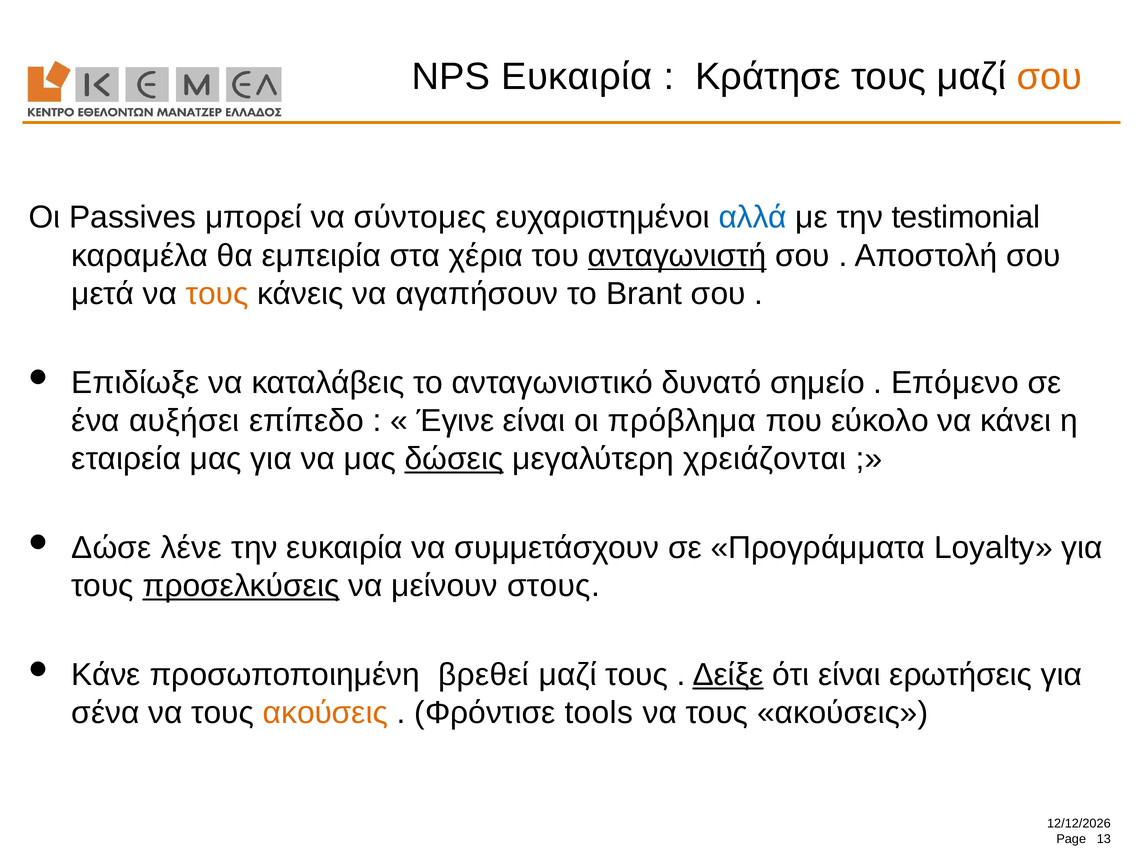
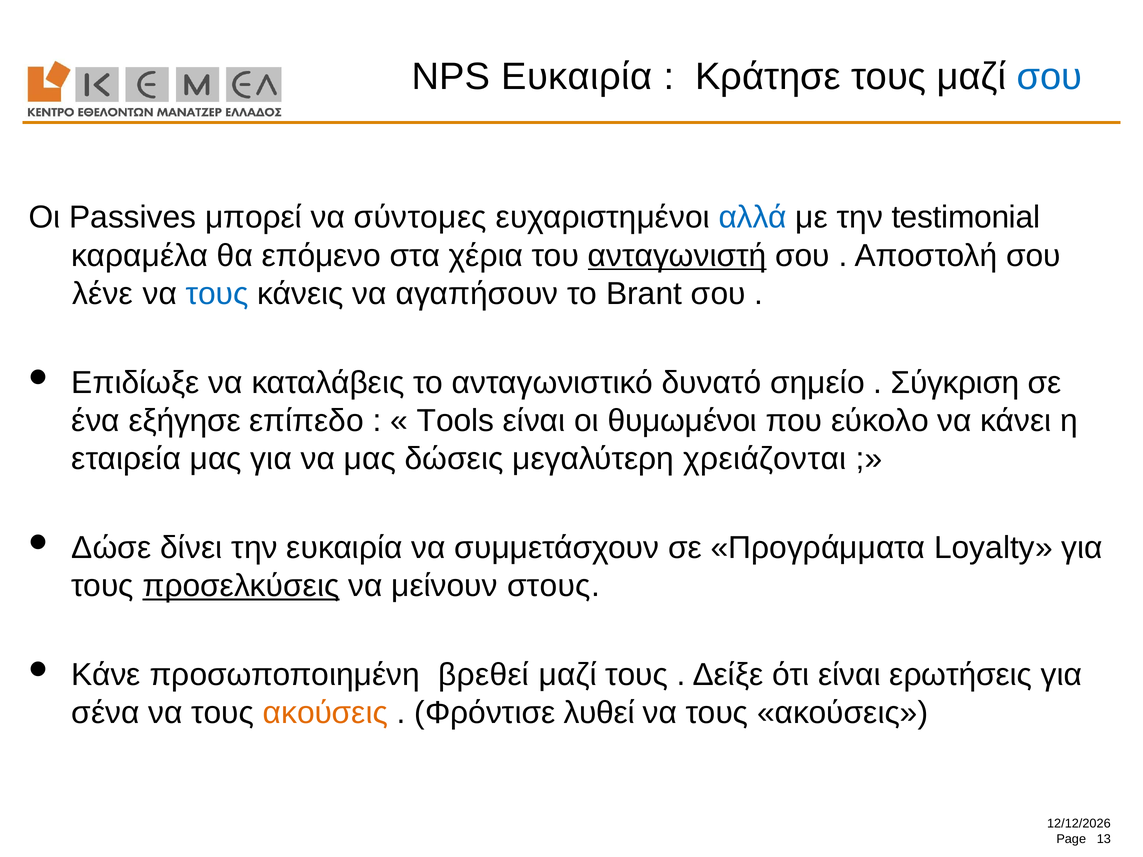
σου colour: orange -> blue (1049, 76)
εμπειρία: εμπειρία -> επόμενο (321, 256)
μετά: μετά -> λένε (103, 294)
τους colour: orange -> blue (217, 294)
Επόμενο: Επόμενο -> Σύγκριση (955, 383)
αυξήσει: αυξήσει -> εξήγησε (185, 421)
Έγινε: Έγινε -> Tools (456, 421)
πρόβλημα: πρόβλημα -> θυμωμένοι (682, 421)
δώσεις underline: present -> none (454, 459)
λένε: λένε -> δίνει (191, 548)
Δείξε underline: present -> none (728, 675)
tools: tools -> λυθεί (599, 713)
